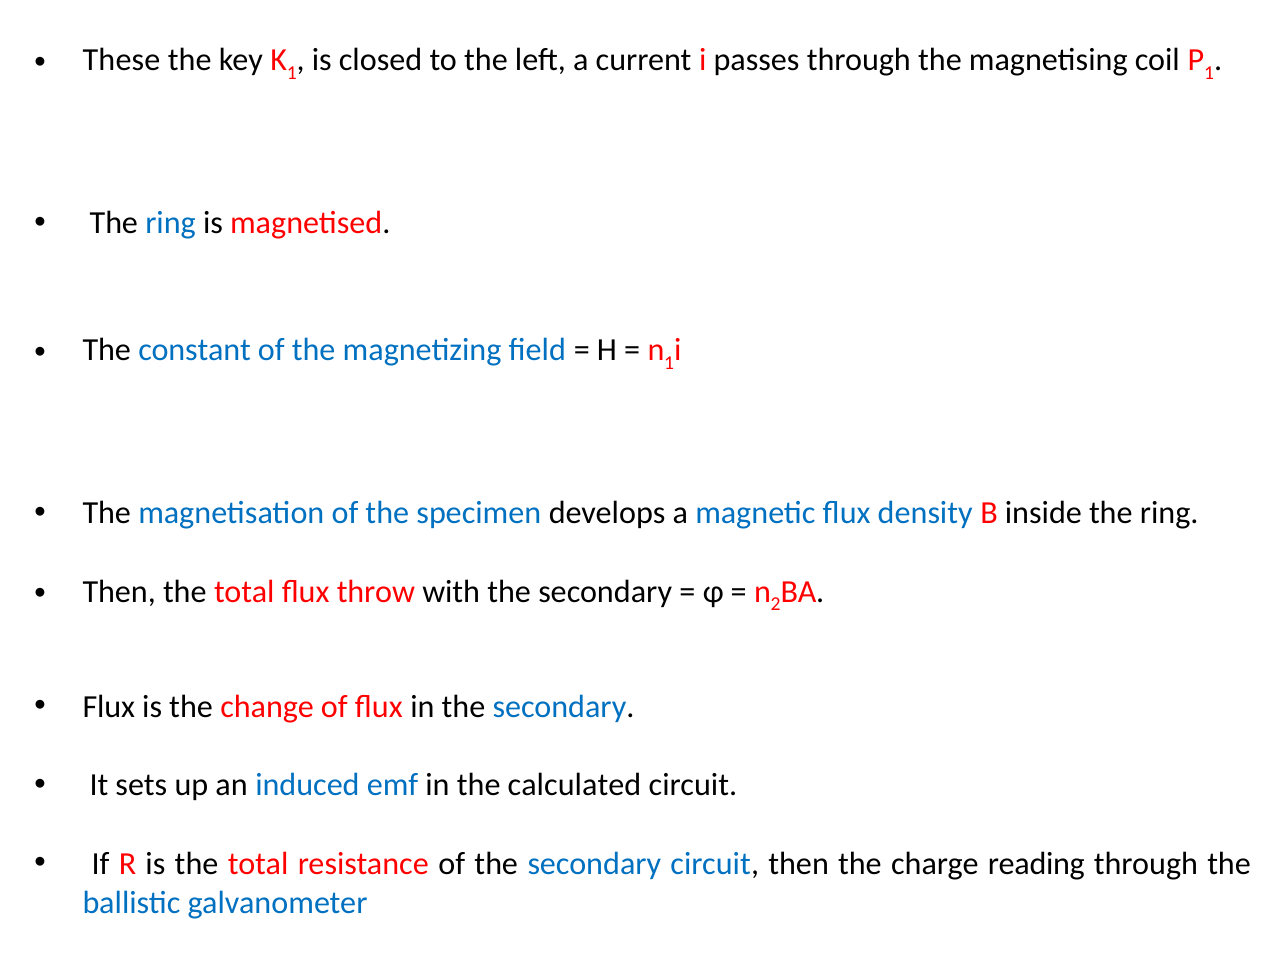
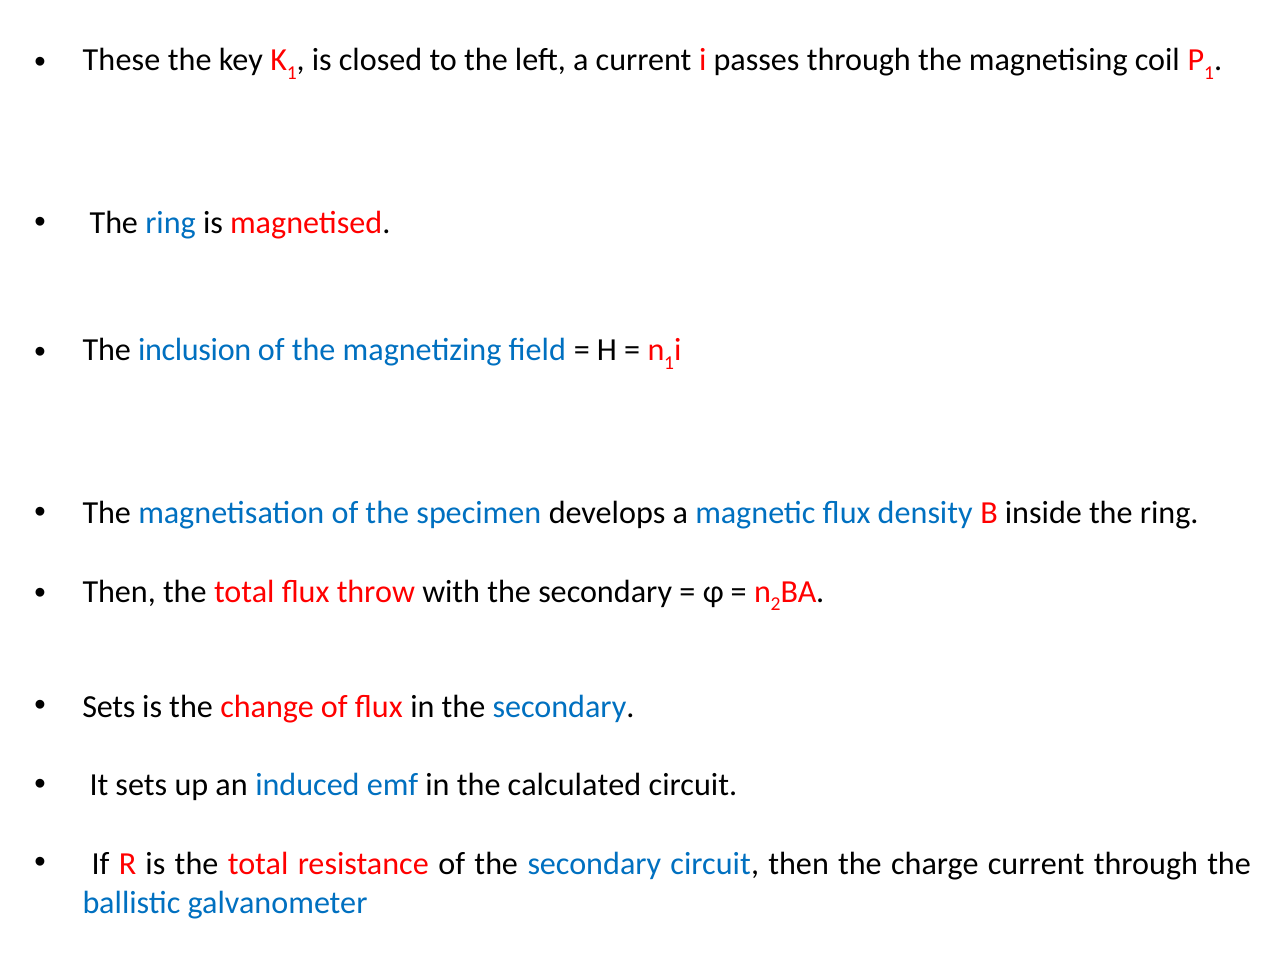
constant: constant -> inclusion (195, 350)
Flux: Flux -> Sets (109, 707)
charge reading: reading -> current (1036, 864)
